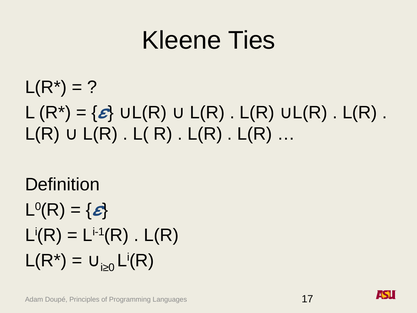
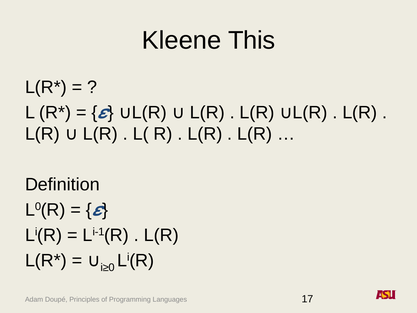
Ties: Ties -> This (252, 40)
